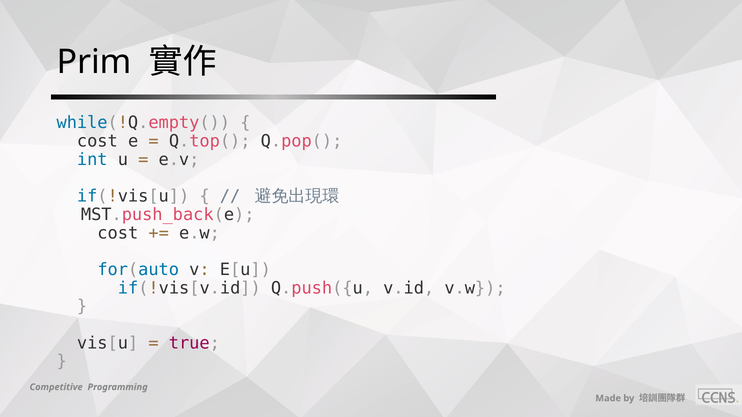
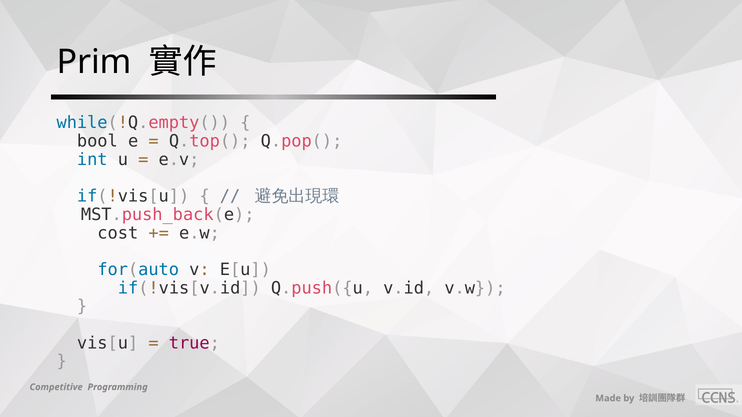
cost: cost -> bool (97, 141)
